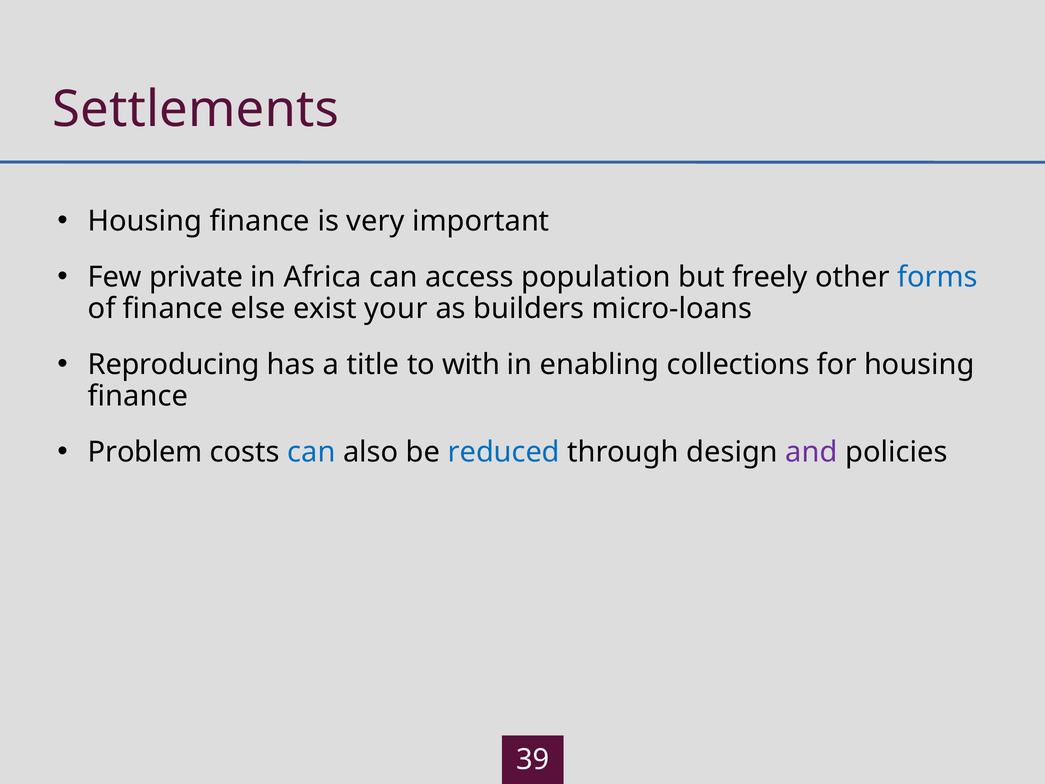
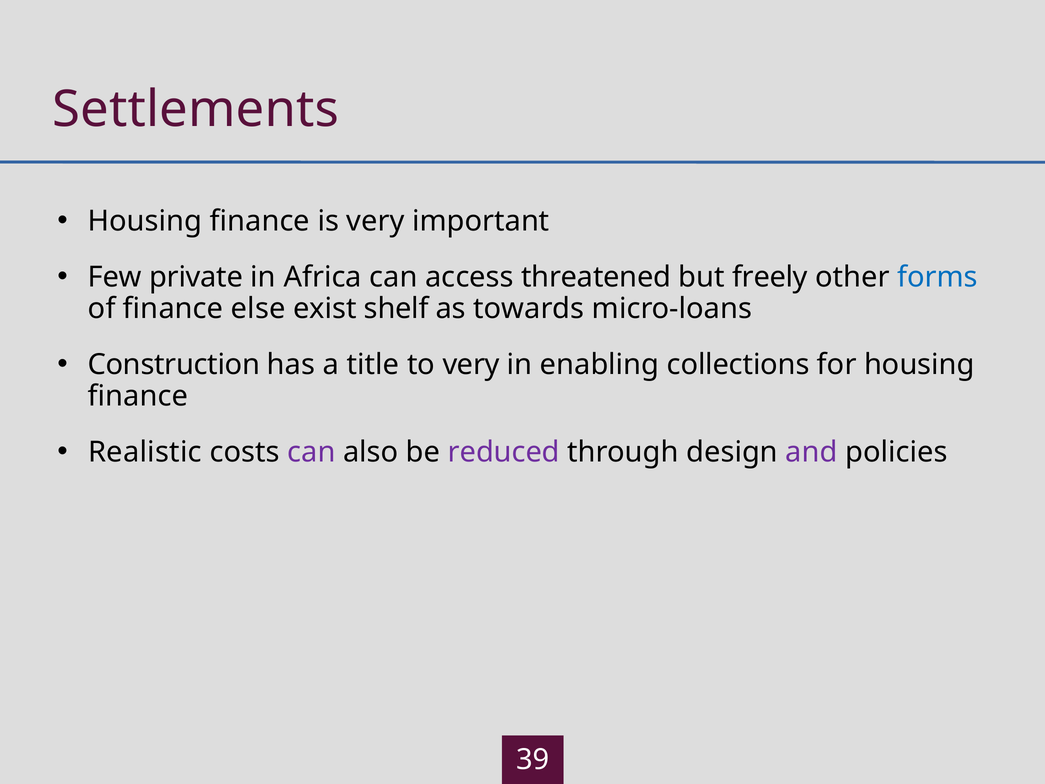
population: population -> threatened (596, 277)
your: your -> shelf (396, 308)
builders: builders -> towards (529, 308)
Reproducing: Reproducing -> Construction (174, 364)
to with: with -> very (471, 364)
Problem: Problem -> Realistic (145, 452)
can colour: blue -> purple (311, 452)
reduced colour: blue -> purple (504, 452)
